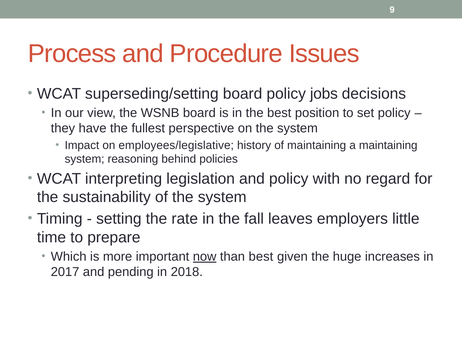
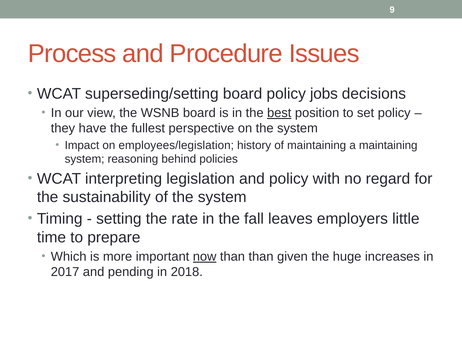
best underline: none -> present (279, 113)
employees/legislative: employees/legislative -> employees/legislation (176, 145)
than best: best -> than (261, 256)
